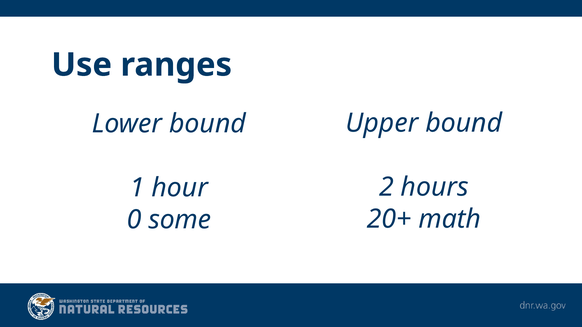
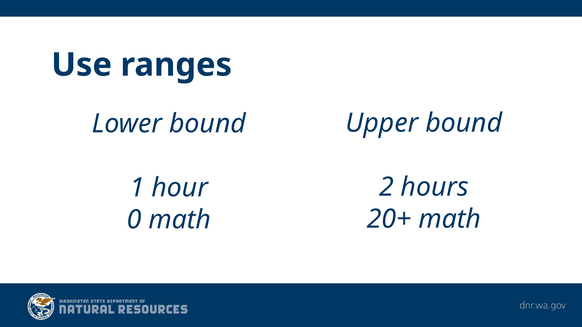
0 some: some -> math (180, 220)
